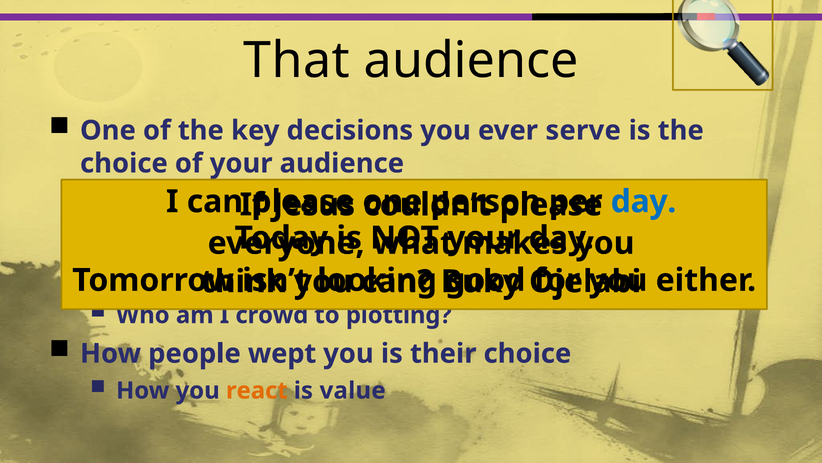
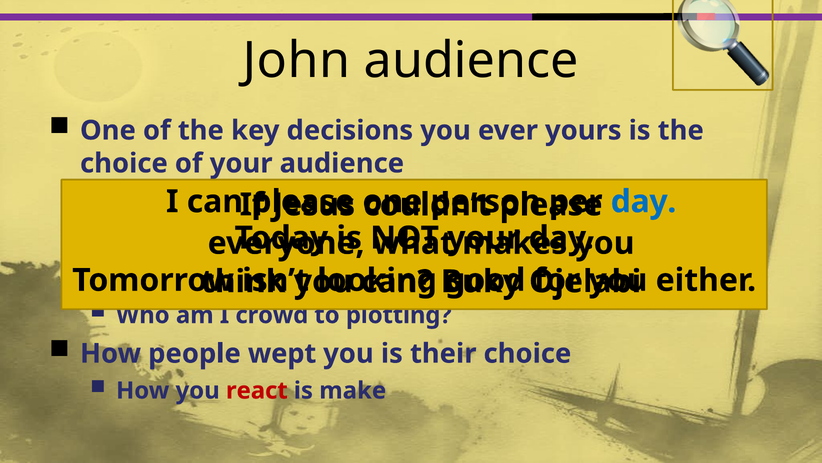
That: That -> John (297, 61)
serve: serve -> yours (583, 130)
react colour: orange -> red (257, 390)
value: value -> make (353, 390)
